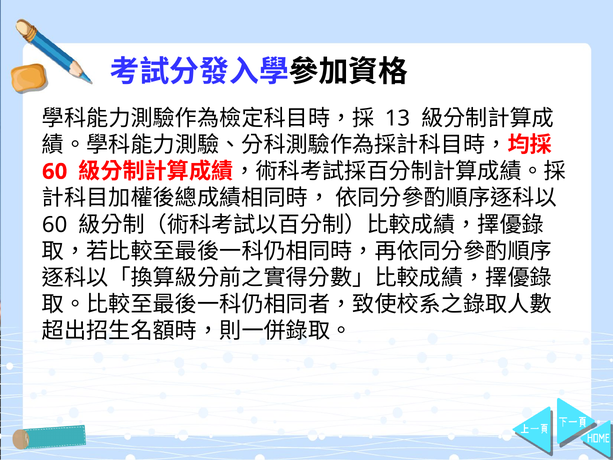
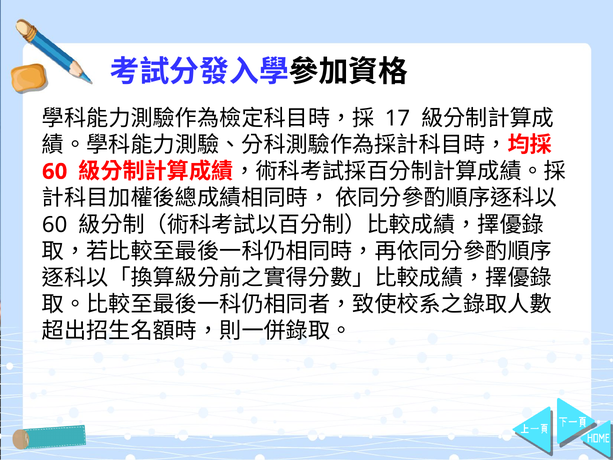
13: 13 -> 17 (397, 118)
